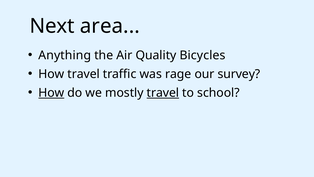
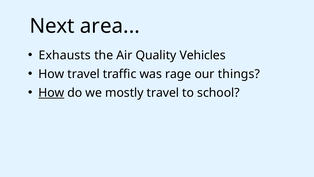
Anything: Anything -> Exhausts (65, 55)
Bicycles: Bicycles -> Vehicles (203, 55)
survey: survey -> things (239, 74)
travel underline: present -> none (163, 93)
